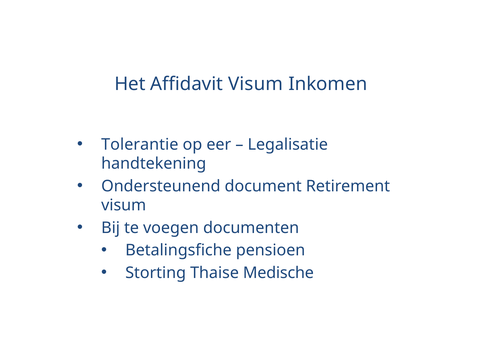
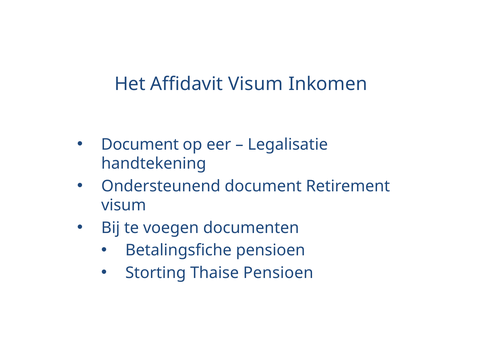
Tolerantie: Tolerantie -> Document (140, 145)
Thaise Medische: Medische -> Pensioen (278, 273)
